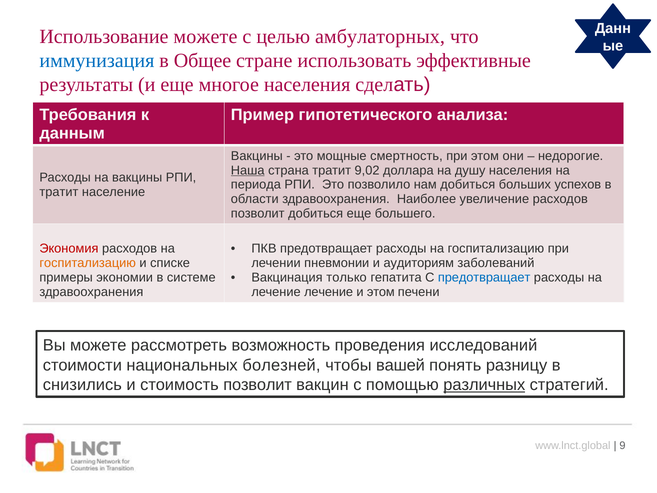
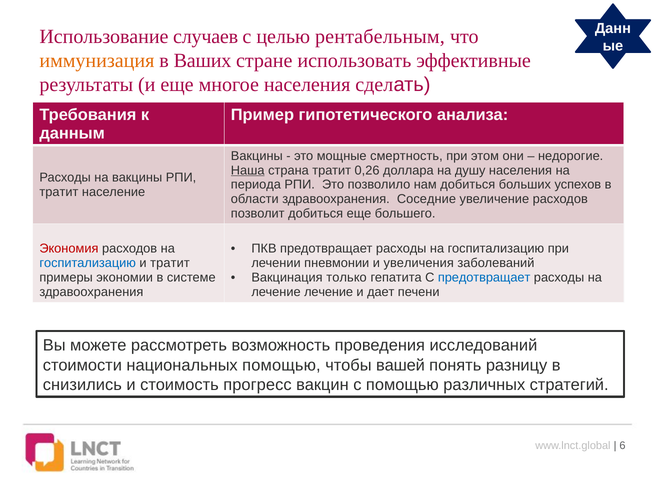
Использование можете: можете -> случаев (206, 36)
амбулаторных: амбулаторных -> рентабельным (380, 36)
иммунизация colour: blue -> orange (97, 60)
Общее: Общее -> Ваших (203, 60)
9,02: 9,02 -> 0,26 (367, 170)
Наиболее: Наиболее -> Соседние (426, 199)
госпитализацию colour: orange -> blue (88, 263)
и списке: списке -> тратит (170, 263)
аудиториям: аудиториям -> увеличения (419, 263)
и этом: этом -> дает (381, 292)
национальных болезней: болезней -> помощью (281, 365)
стоимость позволит: позволит -> прогресс (257, 385)
различных underline: present -> none (484, 385)
9: 9 -> 6 (623, 446)
